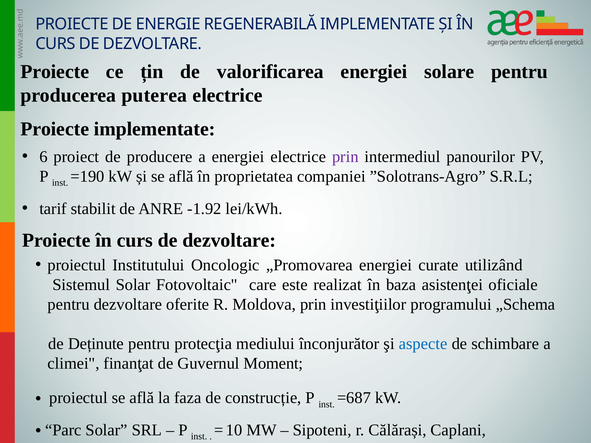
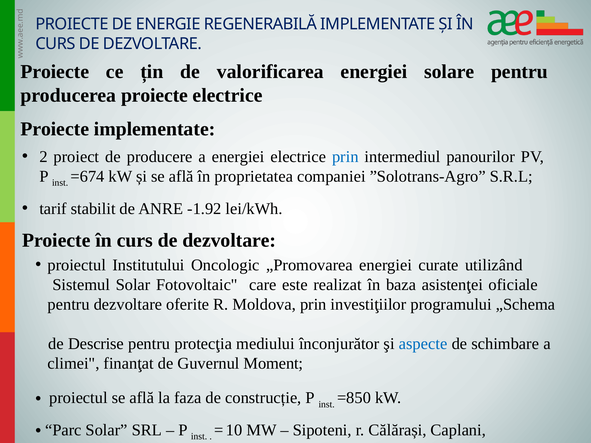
producerea puterea: puterea -> proiecte (154, 96)
6: 6 -> 2 (44, 157)
prin colour: purple -> blue (345, 157)
=190: =190 -> =674 (87, 176)
Deținute: Deținute -> Descrise (96, 344)
=687: =687 -> =850 (354, 398)
